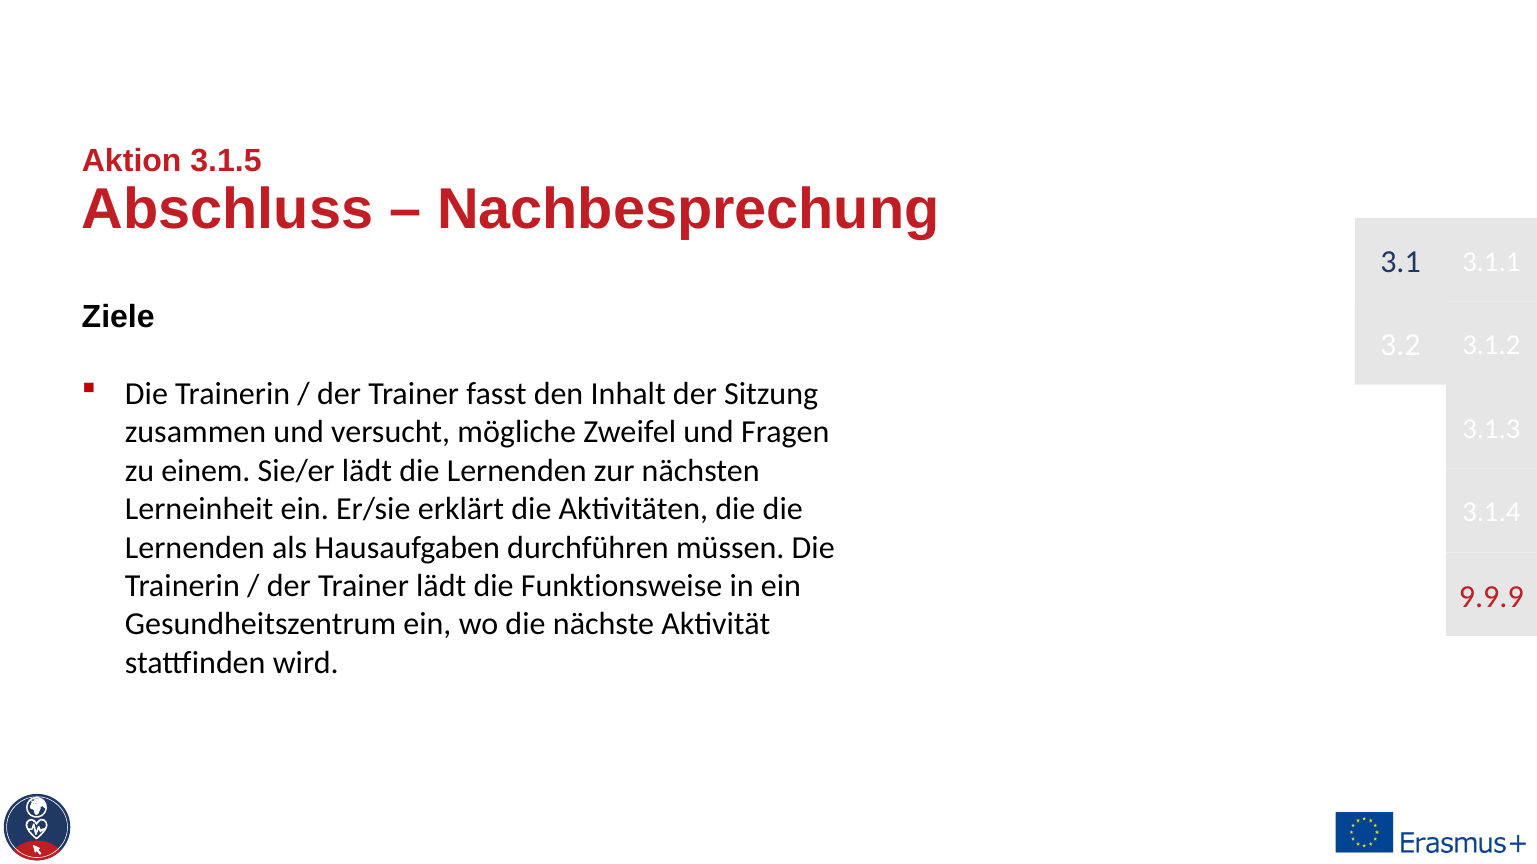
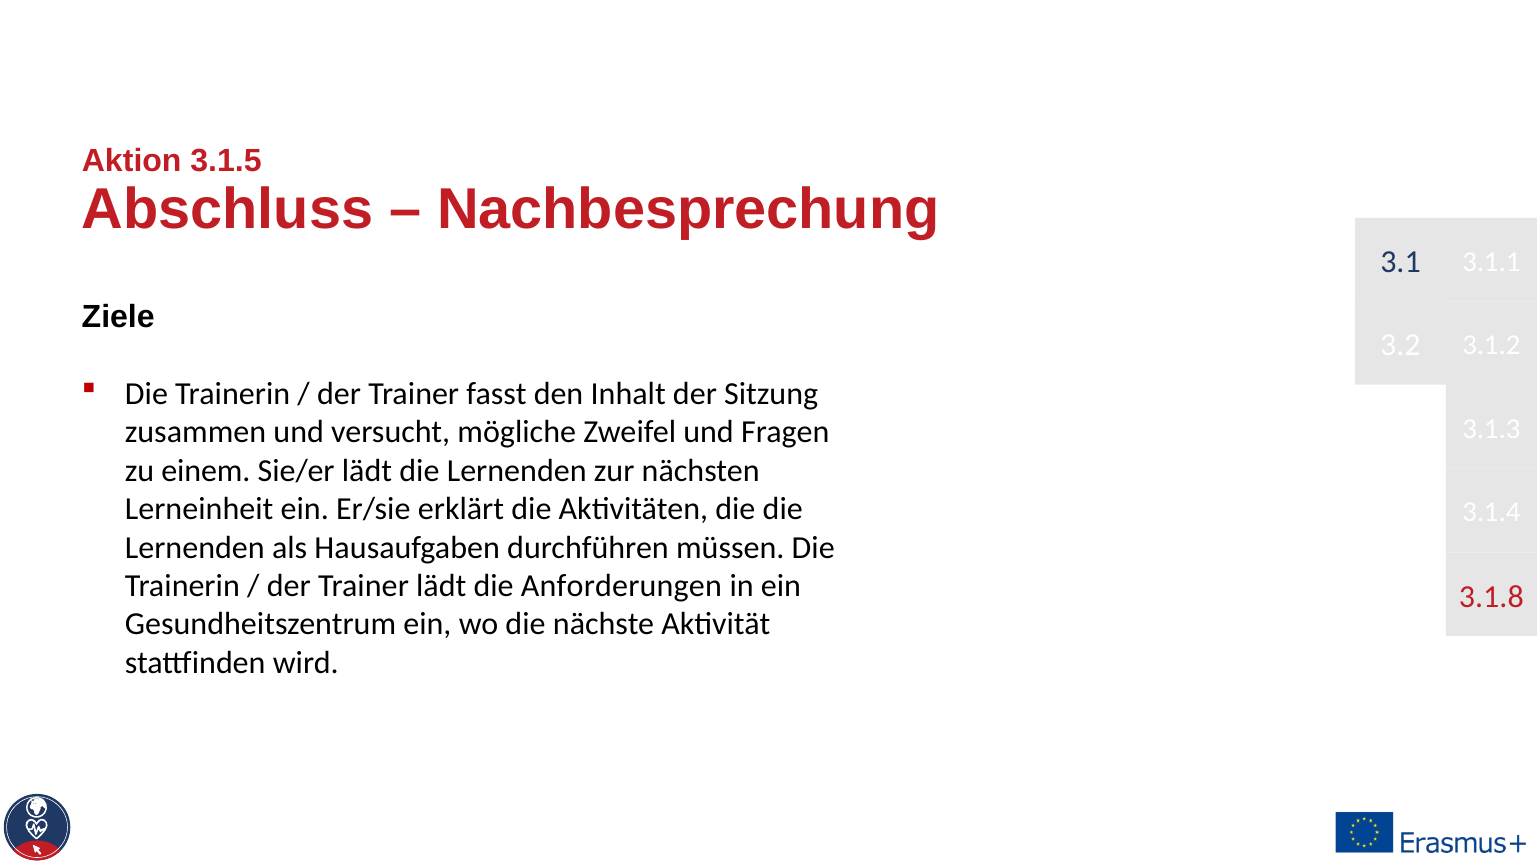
Funktionsweise: Funktionsweise -> Anforderungen (621, 586)
9.9.9: 9.9.9 -> 3.1.8 (1491, 597)
